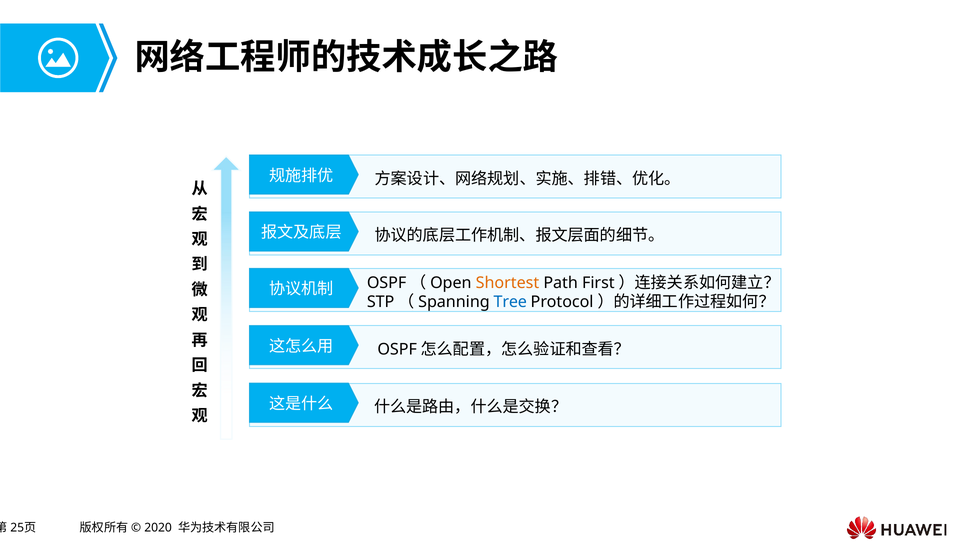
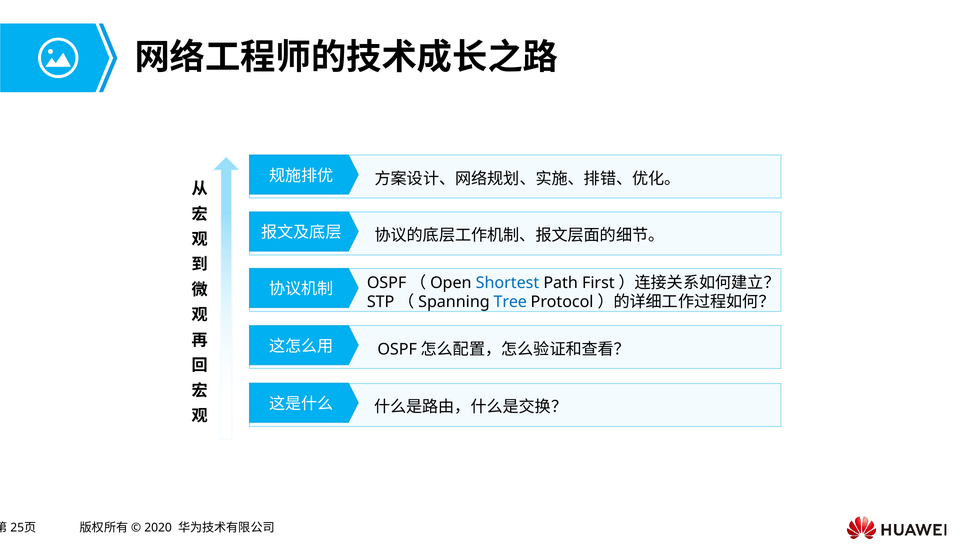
Shortest colour: orange -> blue (507, 283)
